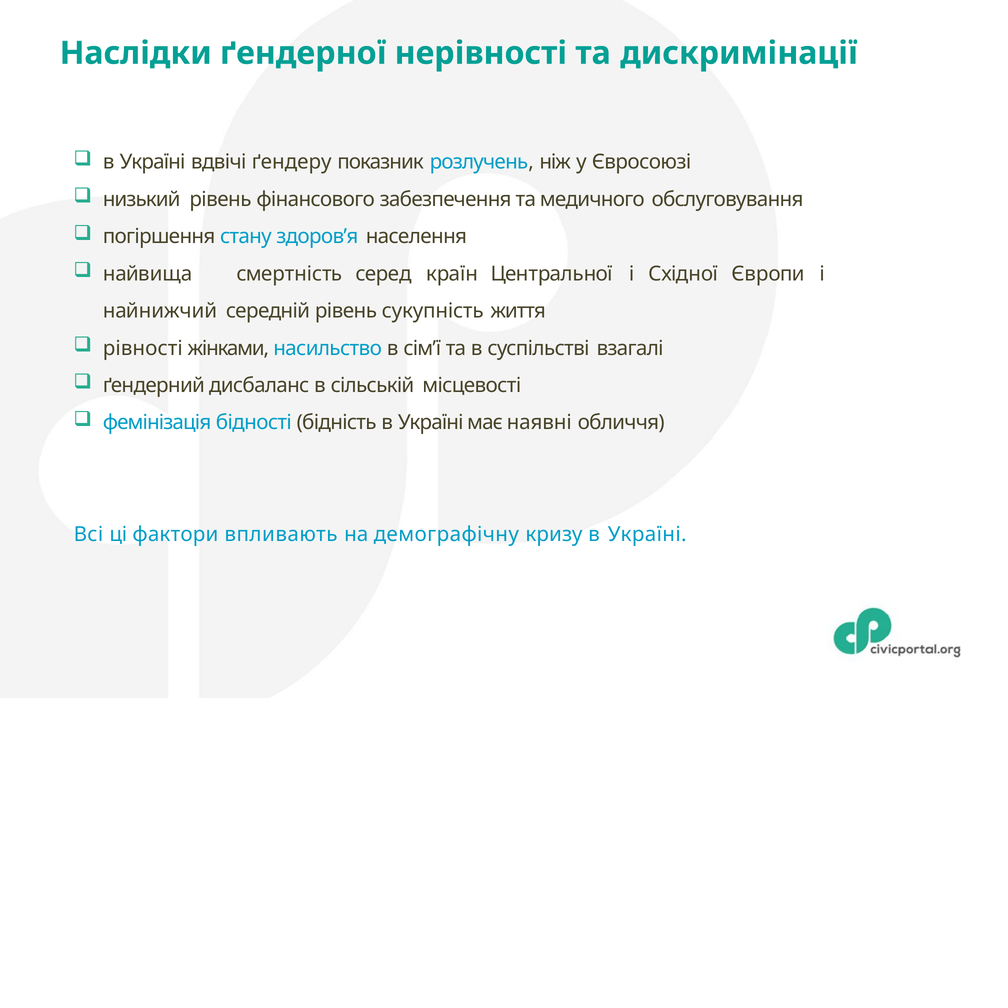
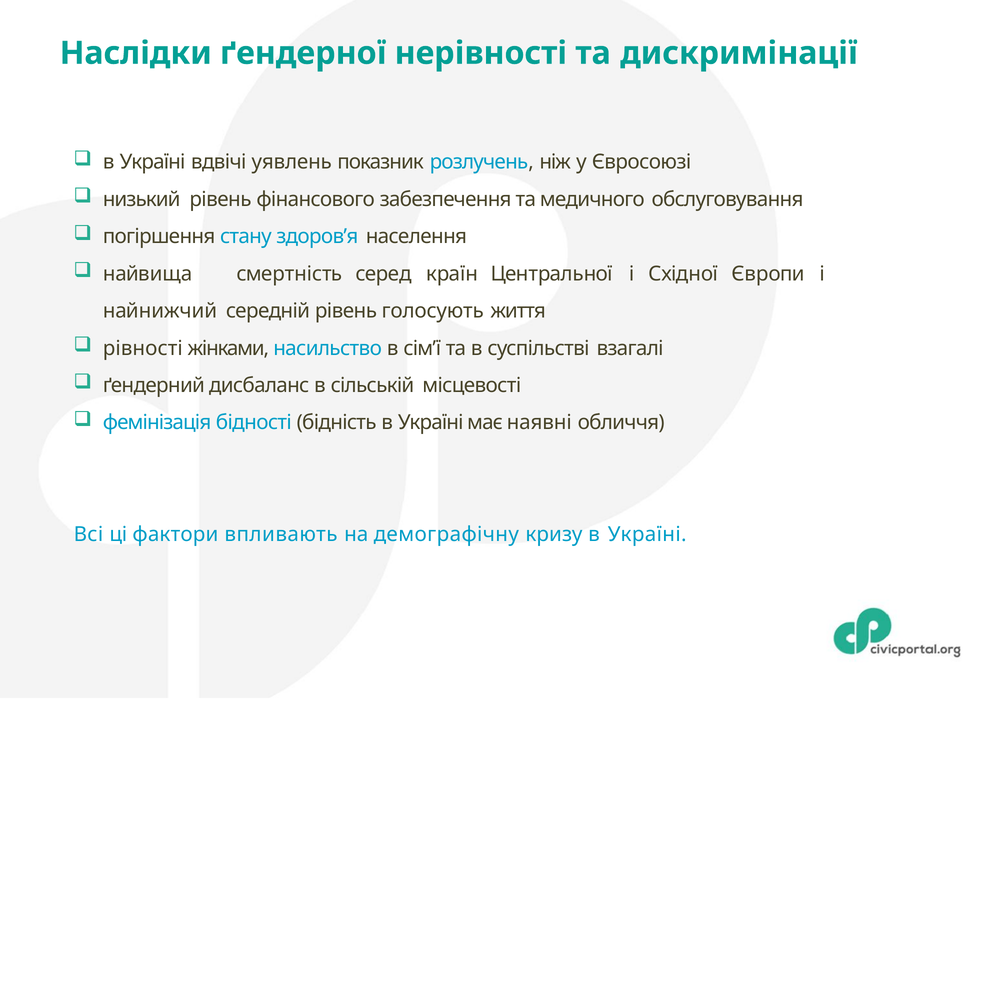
ґендеру: ґендеру -> уявлень (292, 162)
сукупність: сукупність -> голосують (433, 311)
